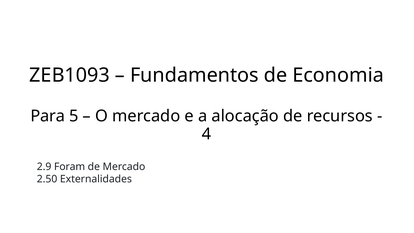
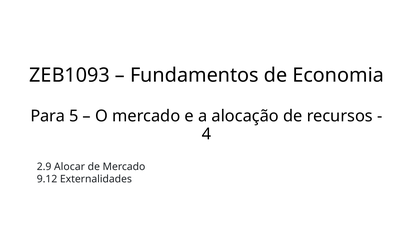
Foram: Foram -> Alocar (70, 167)
2.50: 2.50 -> 9.12 (47, 179)
